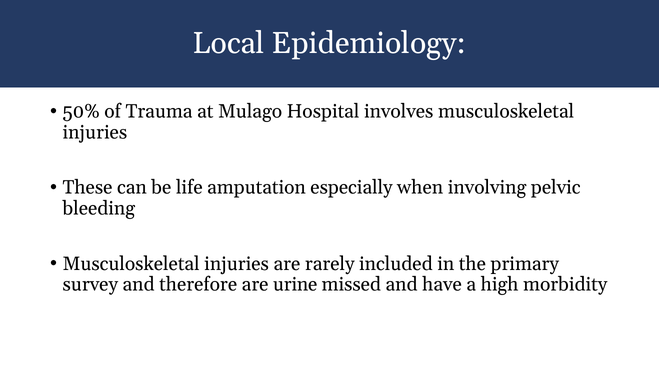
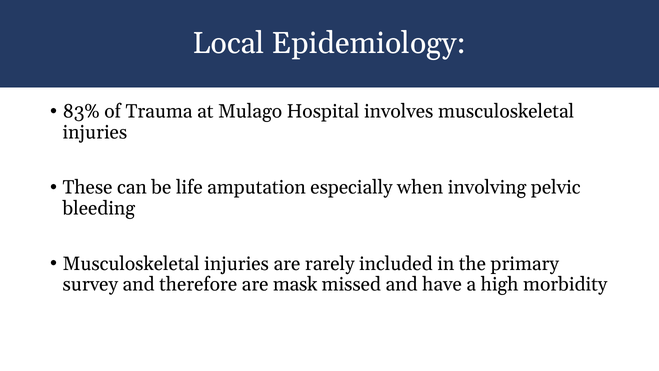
50%: 50% -> 83% (81, 111)
urine: urine -> mask (295, 284)
